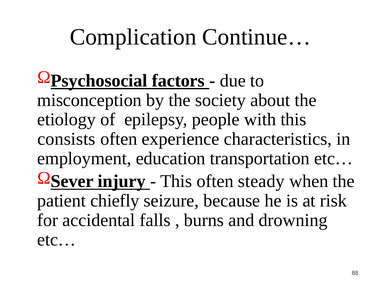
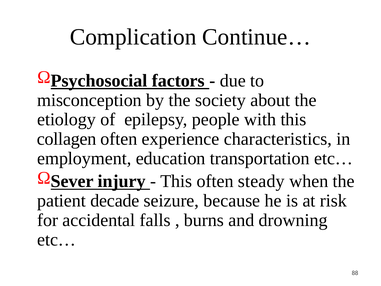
consists: consists -> collagen (67, 139)
chiefly: chiefly -> decade (115, 201)
